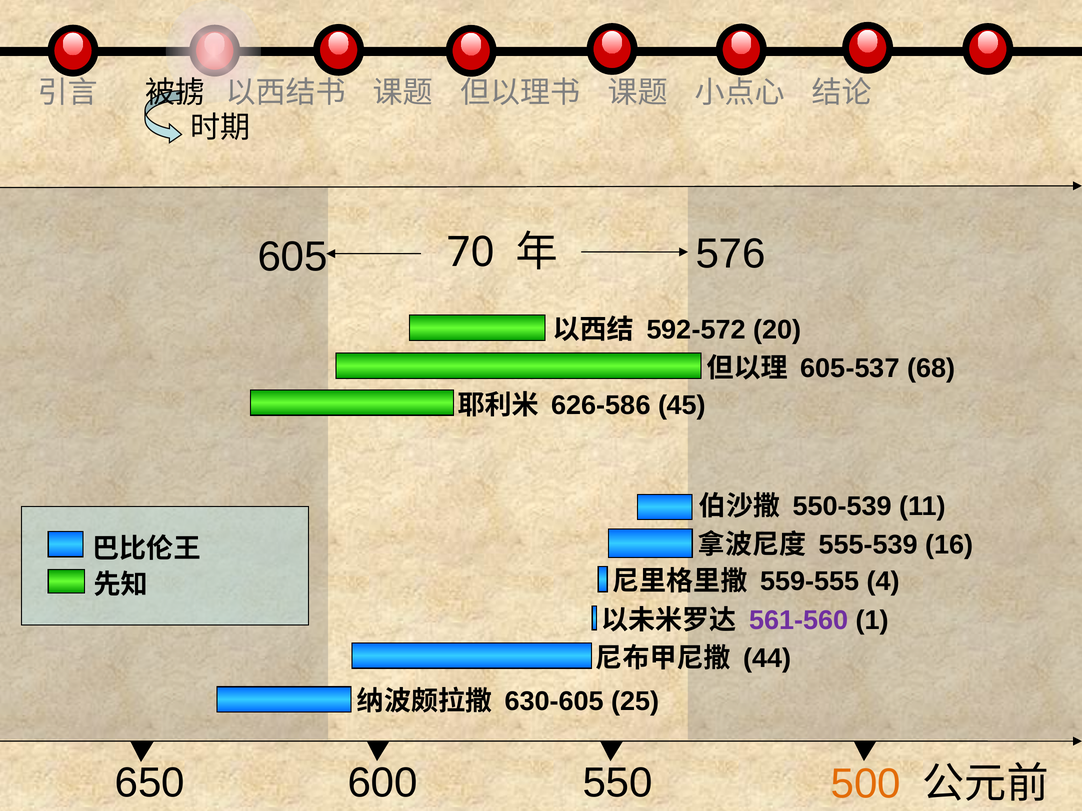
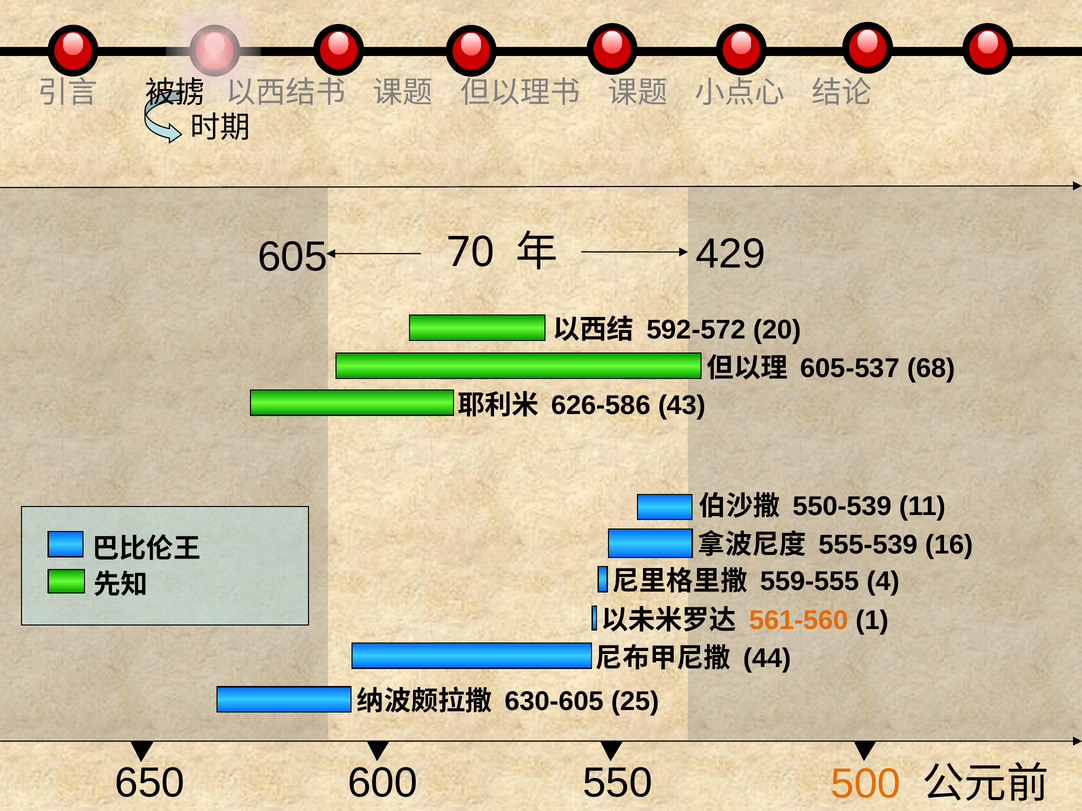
576: 576 -> 429 (731, 254)
45: 45 -> 43 (682, 405)
561-560 colour: purple -> orange (799, 621)
